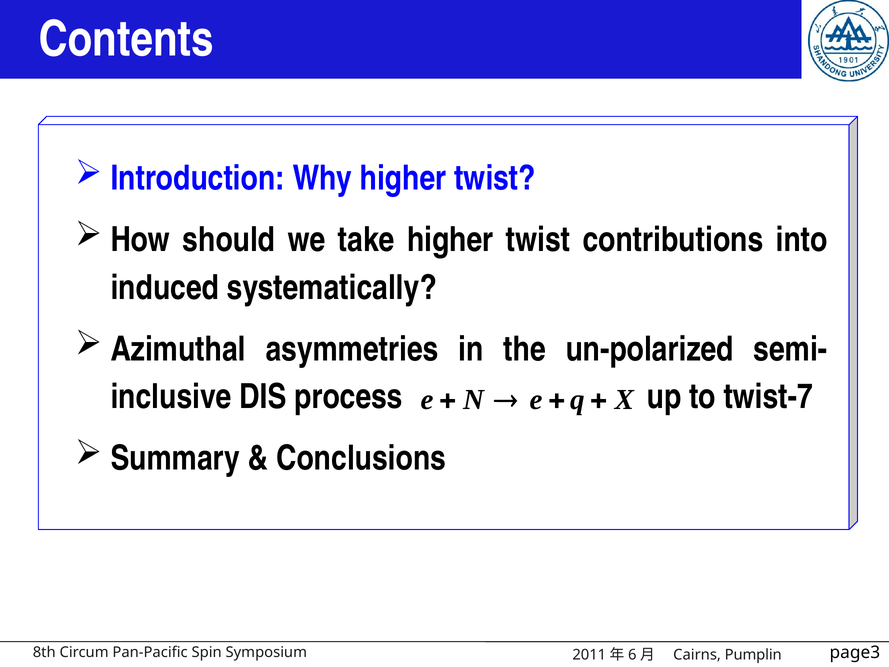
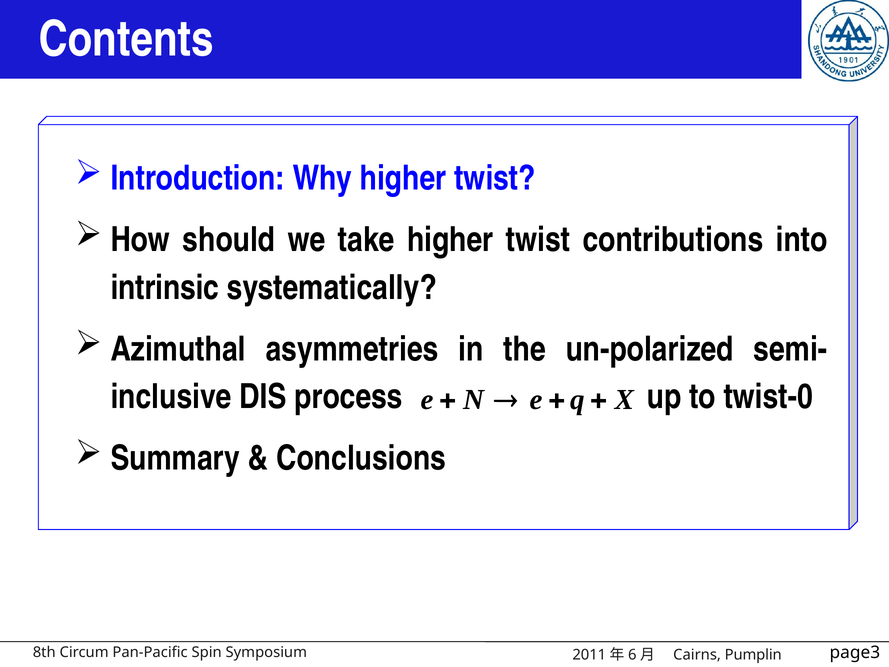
induced: induced -> intrinsic (165, 288)
twist-7: twist-7 -> twist-0 (768, 397)
